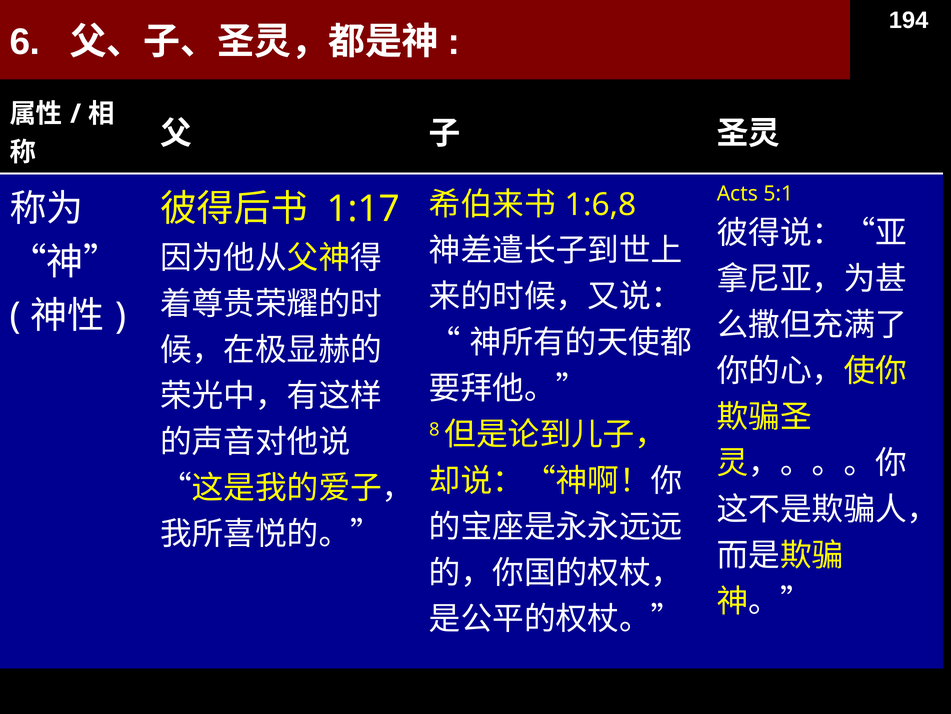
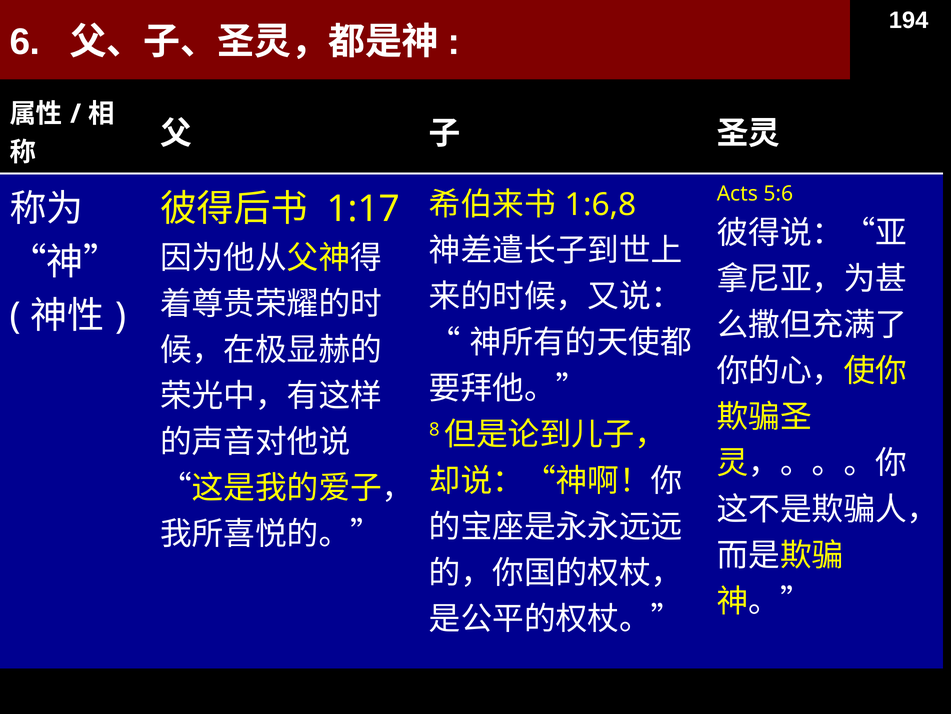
5:1: 5:1 -> 5:6 (778, 194)
